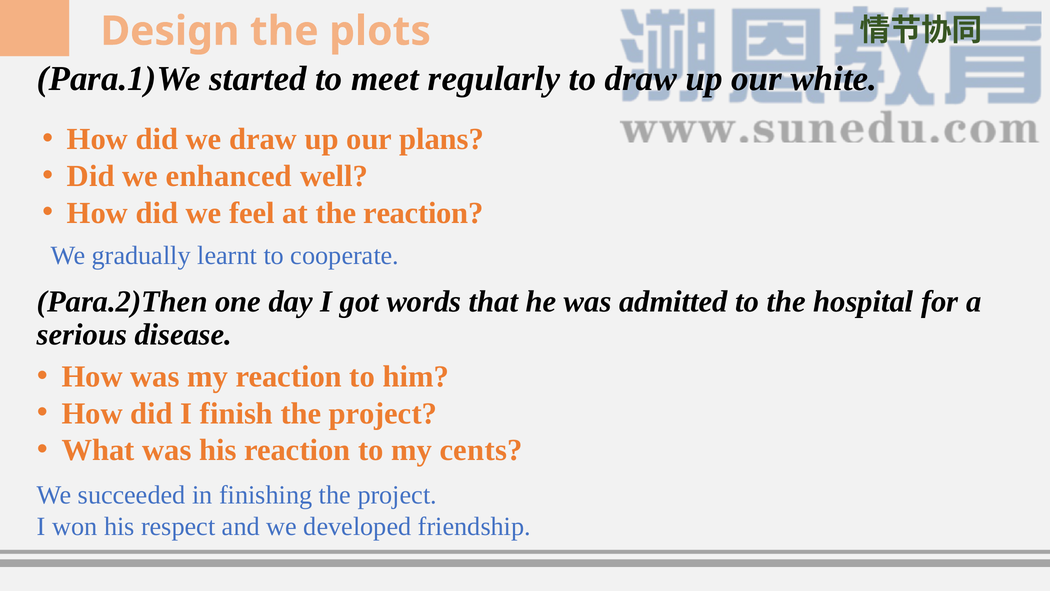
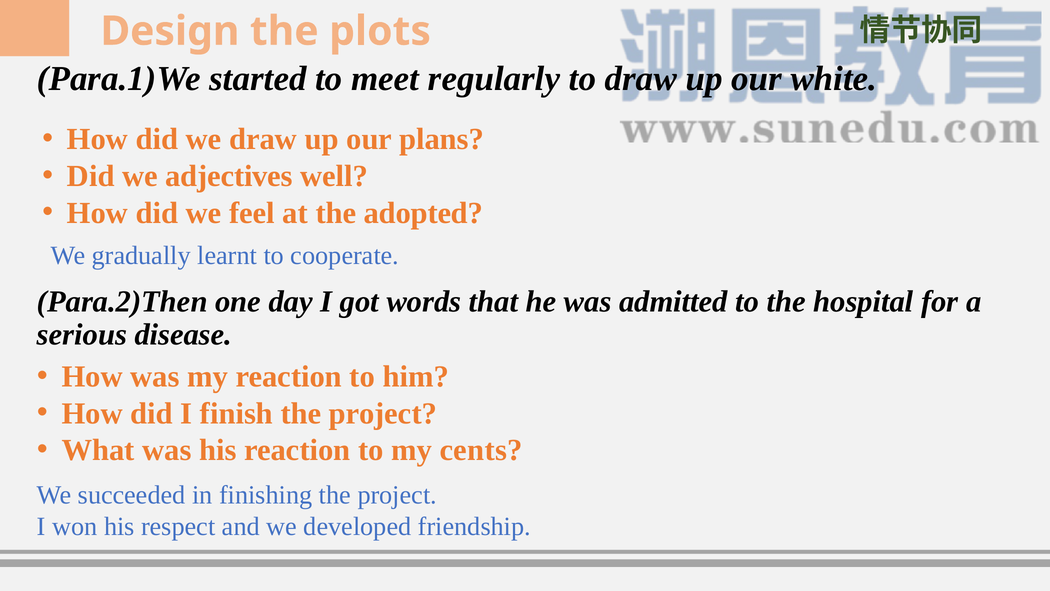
enhanced: enhanced -> adjectives (229, 176)
the reaction: reaction -> adopted (423, 213)
